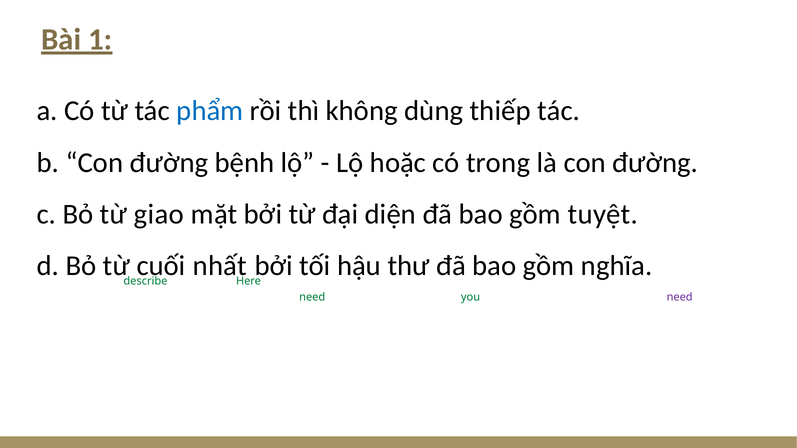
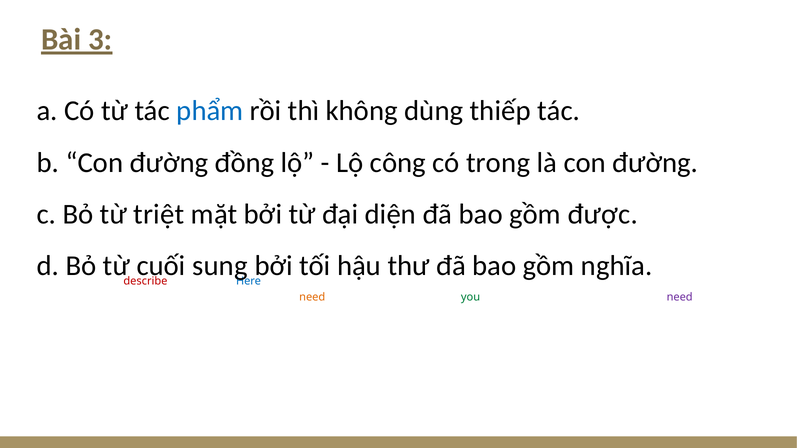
1: 1 -> 3 (100, 40)
bệnh: bệnh -> đồng (245, 163)
hoặc: hoặc -> công (398, 163)
giao: giao -> triệt (159, 214)
tuyệt: tuyệt -> được (603, 214)
nhất: nhất -> sung (220, 266)
describe colour: green -> red (145, 281)
Here colour: green -> blue (249, 281)
need colour: green -> orange (312, 297)
